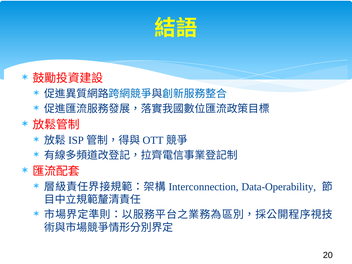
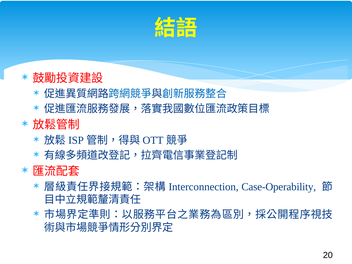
Data-Operability: Data-Operability -> Case-Operability (279, 187)
